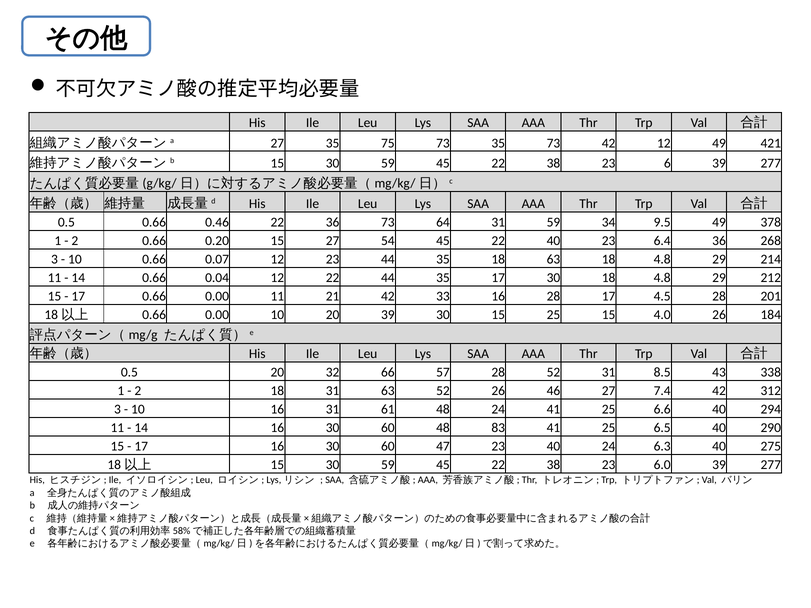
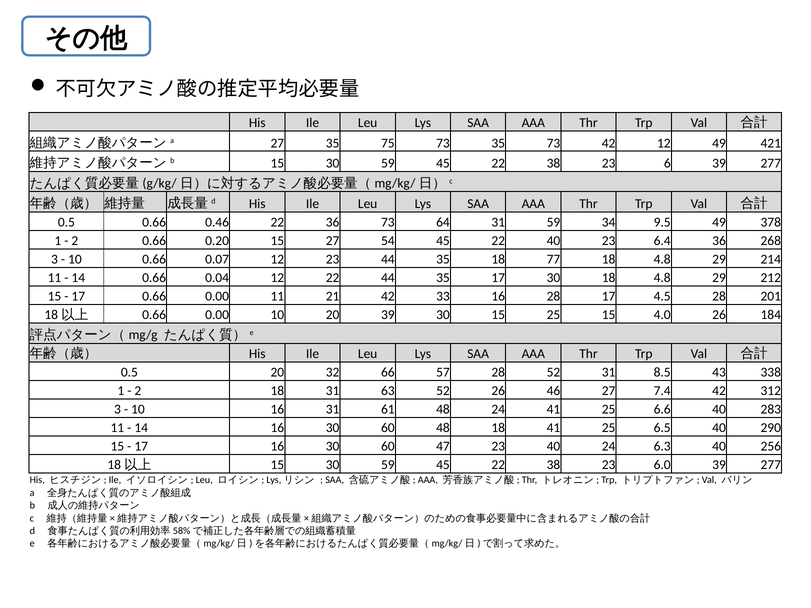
18 63: 63 -> 77 (553, 259)
294: 294 -> 283 (771, 410)
48 83: 83 -> 18 (498, 428)
275: 275 -> 256 (771, 447)
